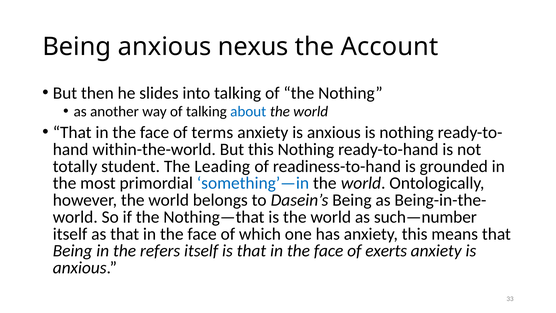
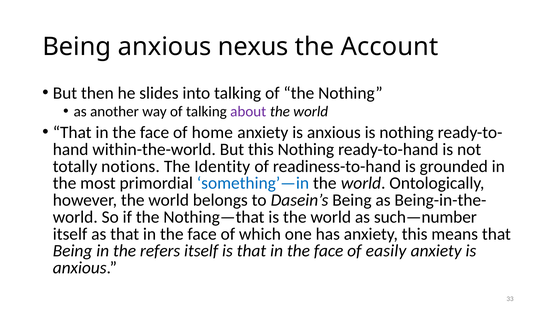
about colour: blue -> purple (248, 112)
terms: terms -> home (212, 132)
student: student -> notions (131, 166)
Leading: Leading -> Identity (222, 166)
exerts: exerts -> easily (386, 251)
